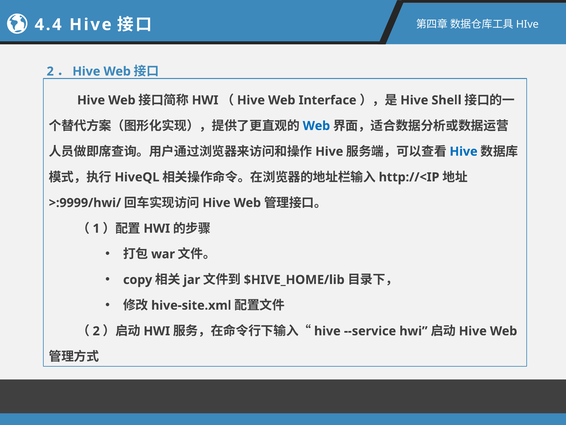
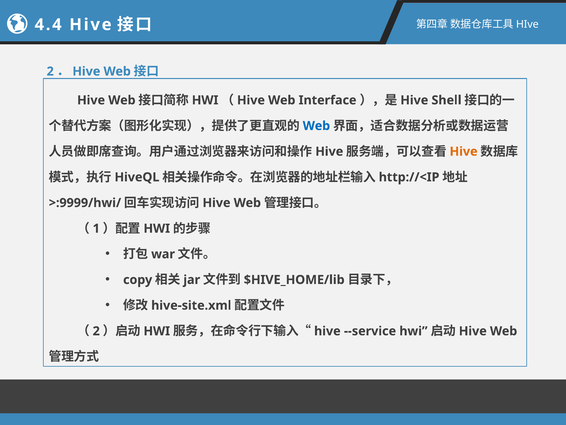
Hive colour: blue -> orange (464, 151)
